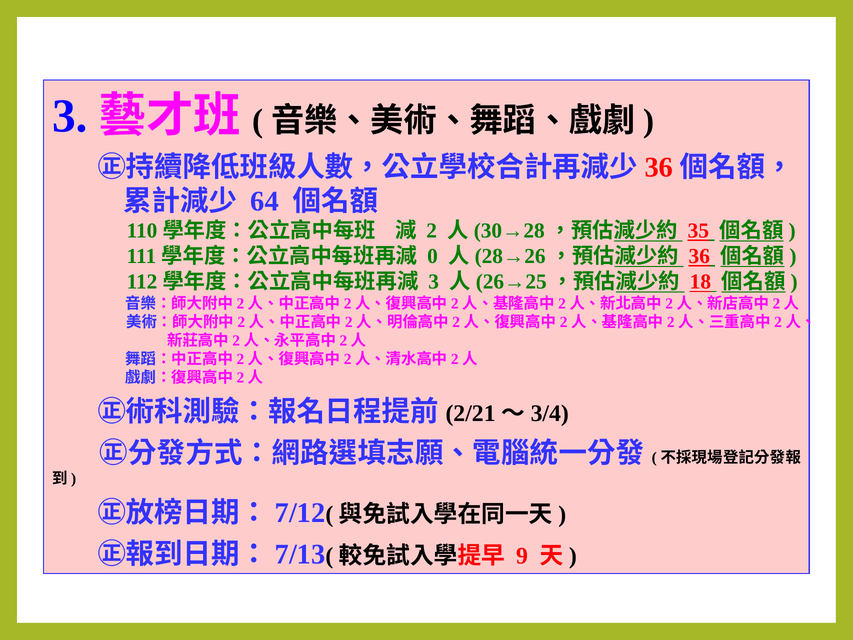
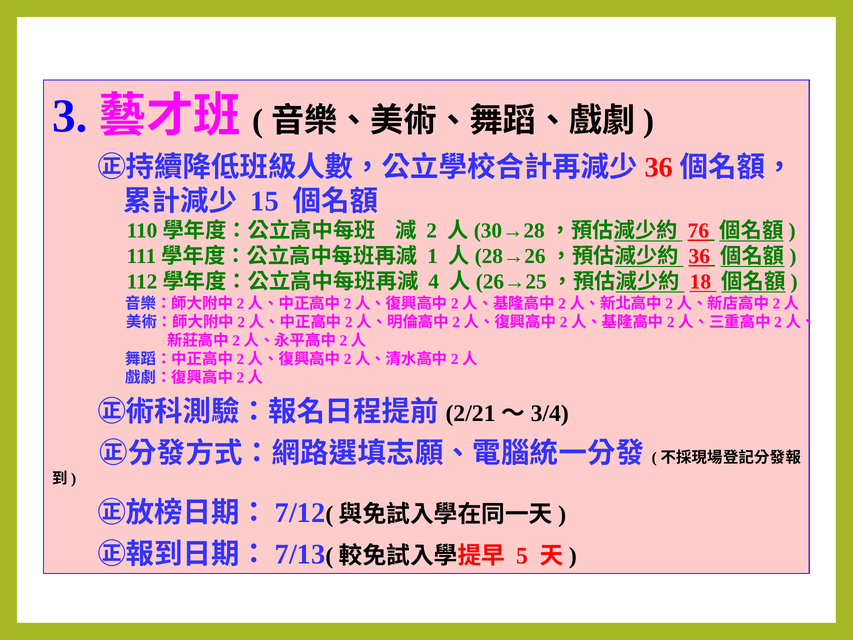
64: 64 -> 15 (265, 201)
35: 35 -> 76 (698, 231)
0: 0 -> 1 (433, 256)
3: 3 -> 4 (434, 282)
9: 9 -> 5 (522, 556)
